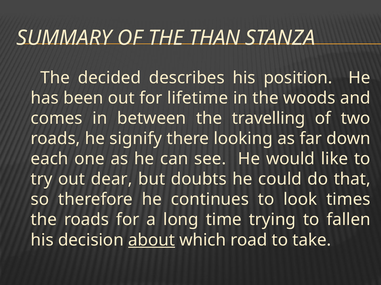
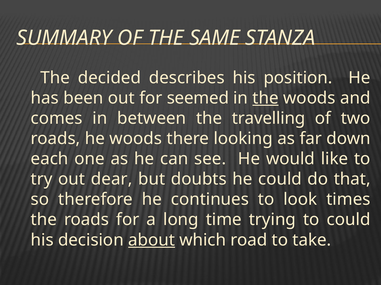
THAN: THAN -> SAME (215, 38)
lifetime: lifetime -> seemed (198, 98)
the underline: none -> present (266, 98)
he signify: signify -> woods (136, 139)
to fallen: fallen -> could (349, 220)
